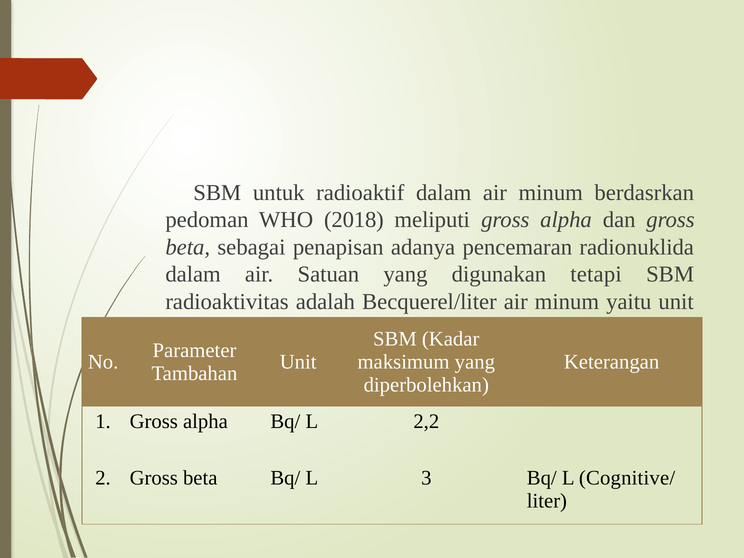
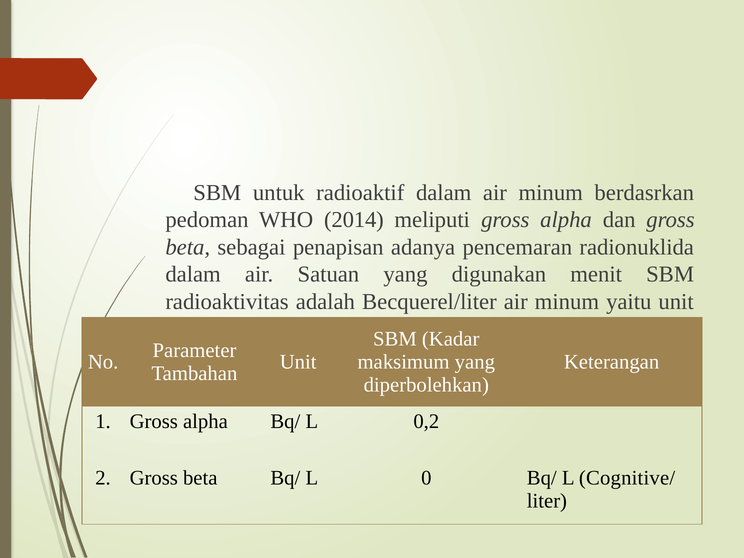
2018: 2018 -> 2014 (354, 220)
tetapi: tetapi -> menit (596, 274)
2,2: 2,2 -> 0,2 (426, 422)
3: 3 -> 0 (426, 478)
